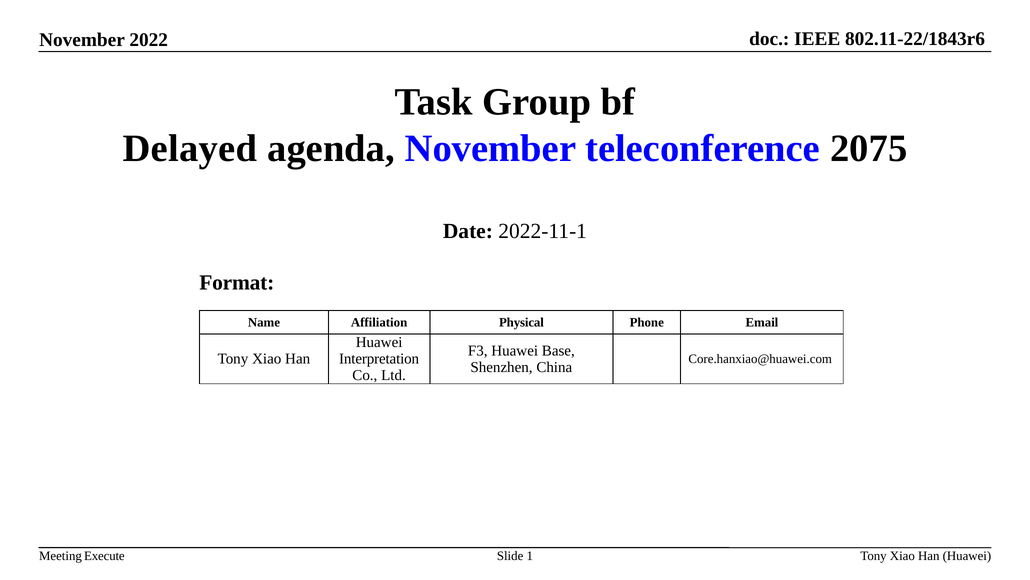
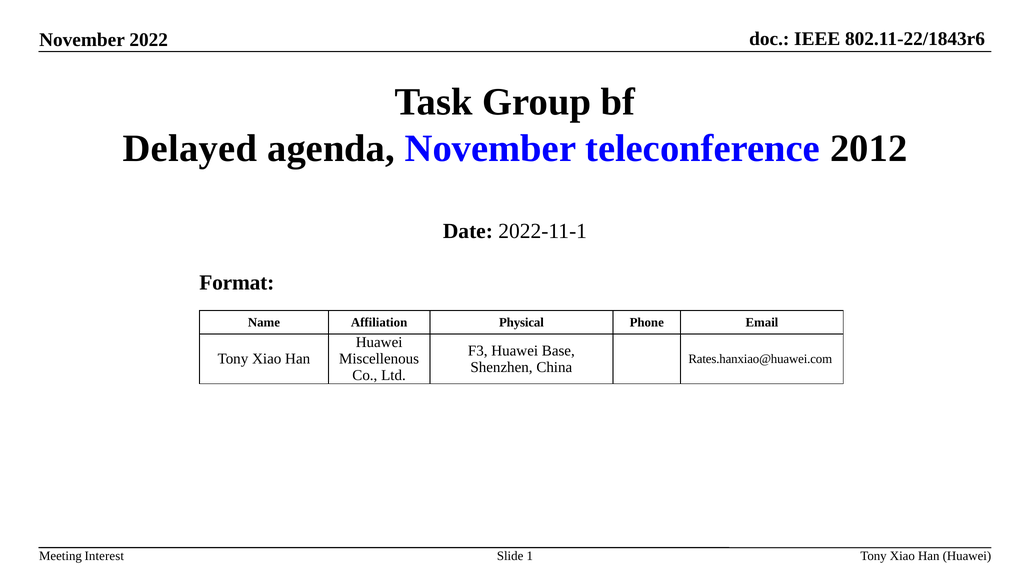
2075: 2075 -> 2012 (869, 148)
Interpretation: Interpretation -> Miscellenous (379, 358)
Core.hanxiao@huawei.com: Core.hanxiao@huawei.com -> Rates.hanxiao@huawei.com (760, 358)
Execute: Execute -> Interest (104, 556)
